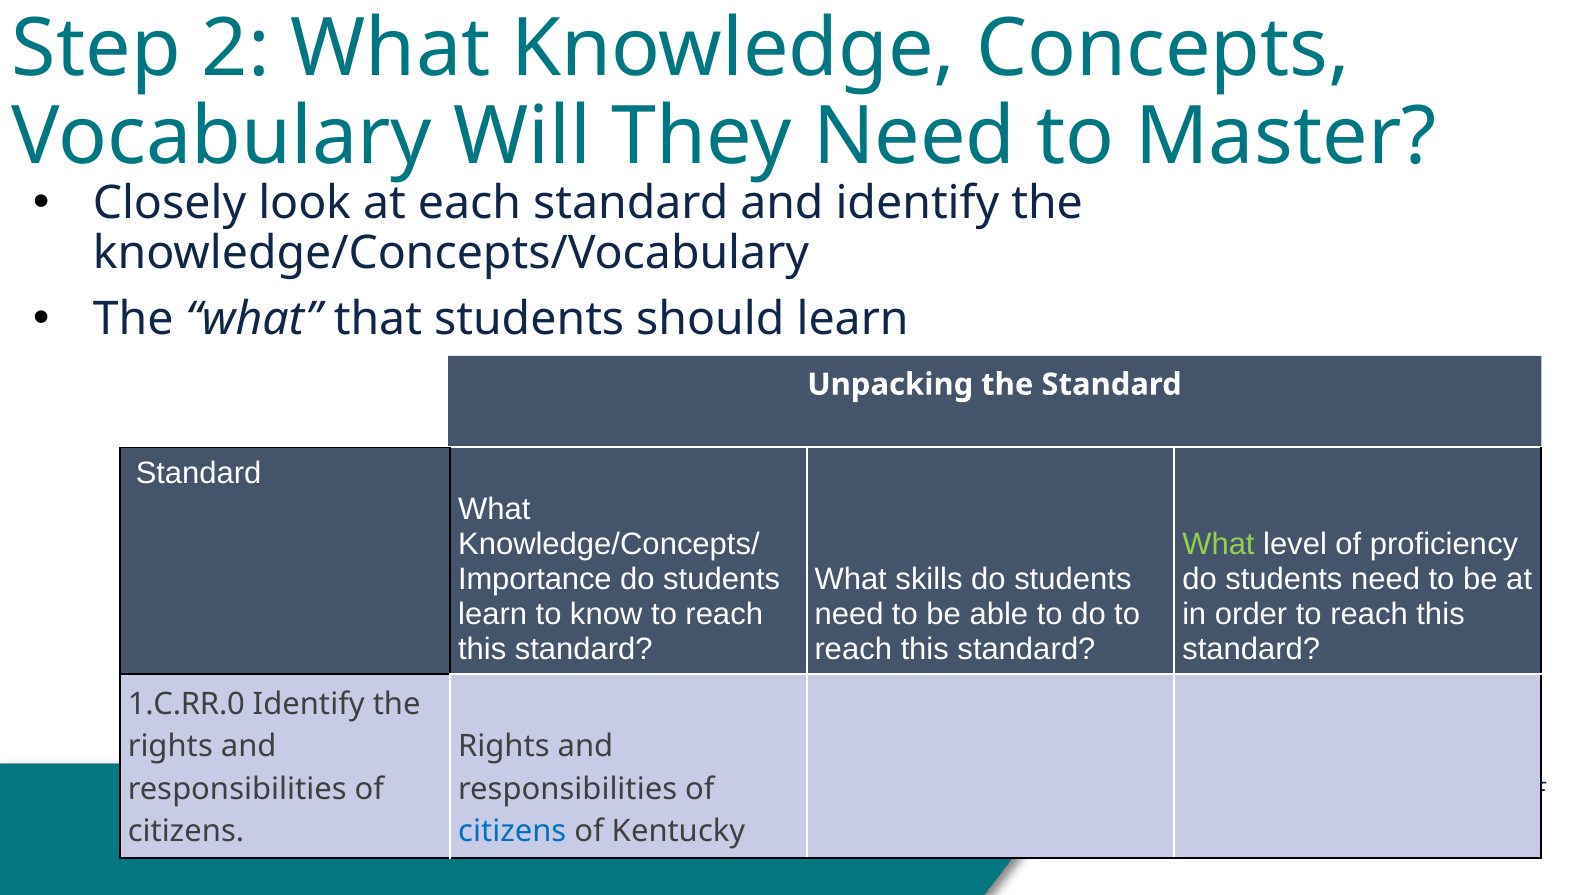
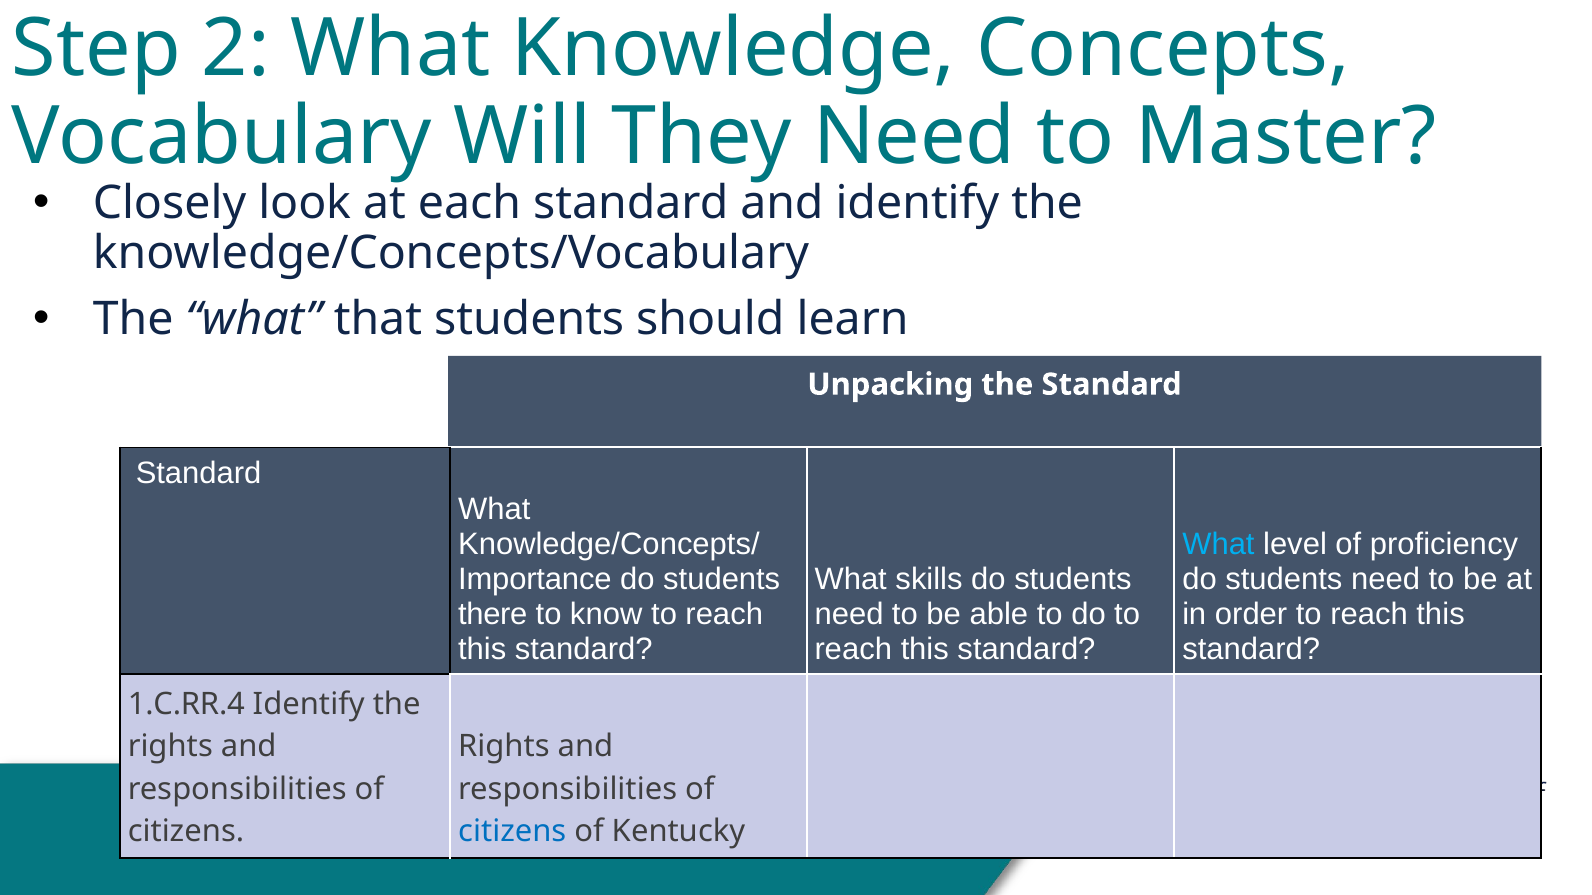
What colour: light green -> light blue (1218, 545)
learn: learn -> there (493, 614)
1.C.RR.0: 1.C.RR.0 -> 1.C.RR.4 (186, 705)
